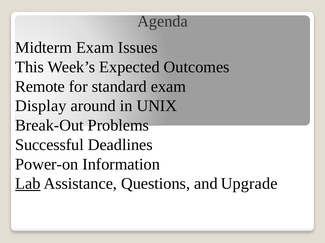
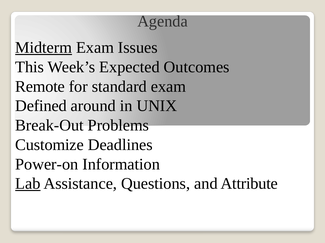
Midterm underline: none -> present (44, 48)
Display: Display -> Defined (41, 106)
Successful: Successful -> Customize (49, 145)
Upgrade: Upgrade -> Attribute (249, 184)
